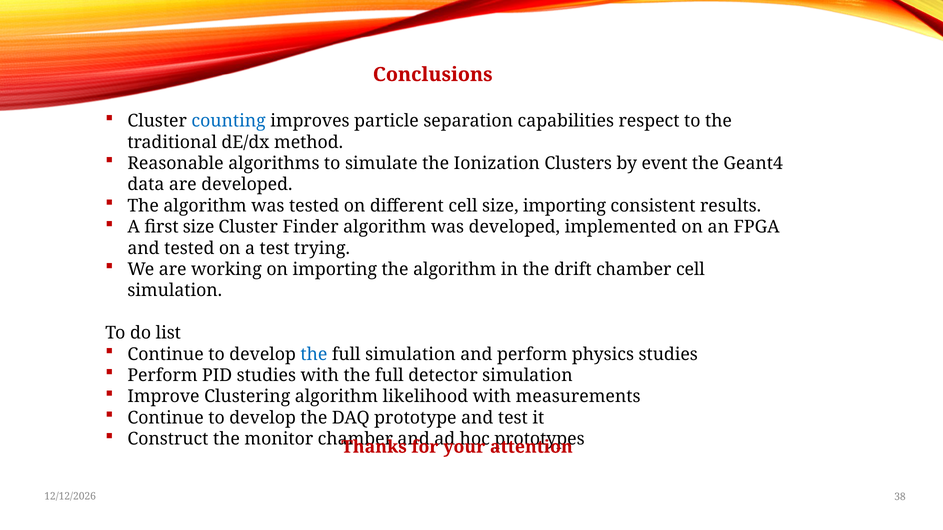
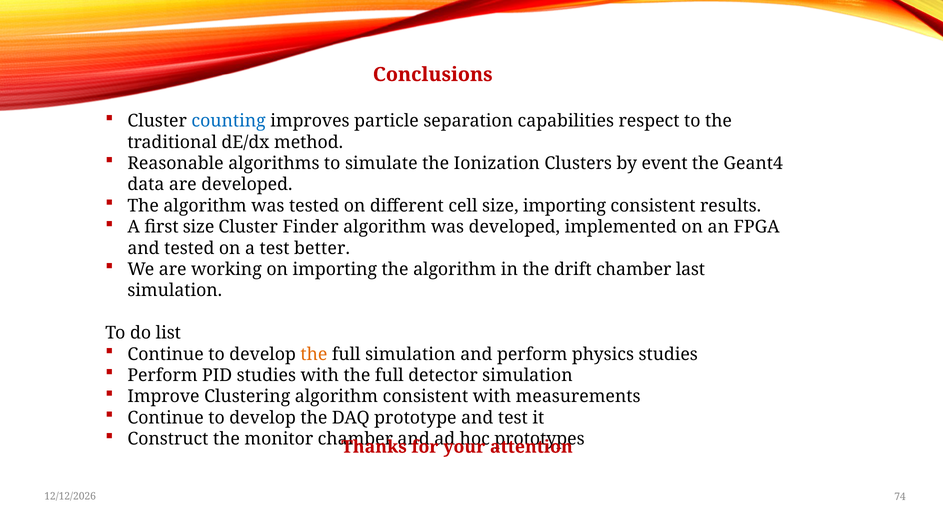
trying: trying -> better (322, 248)
chamber cell: cell -> last (690, 270)
the colour: blue -> orange (314, 355)
algorithm likelihood: likelihood -> consistent (425, 397)
38: 38 -> 74 (900, 497)
